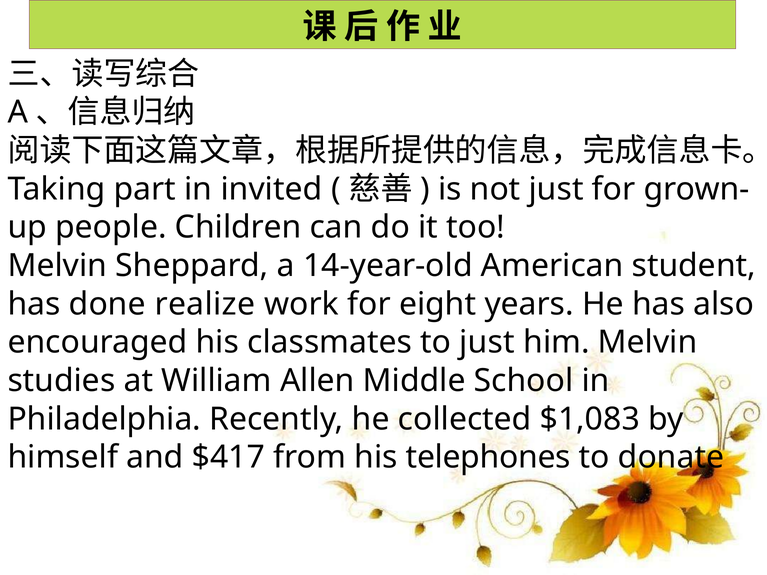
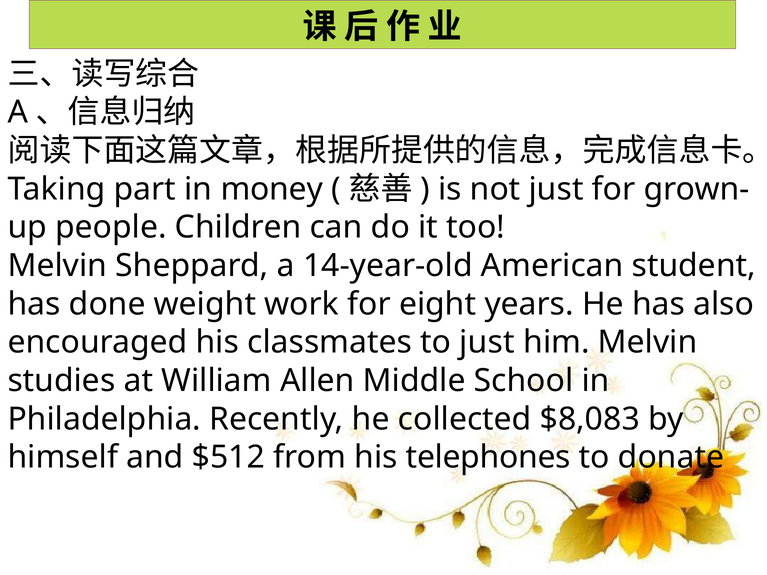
invited: invited -> money (272, 189)
realize: realize -> weight (205, 304)
$1,083: $1,083 -> $8,083 (590, 419)
$417: $417 -> $512 (228, 458)
